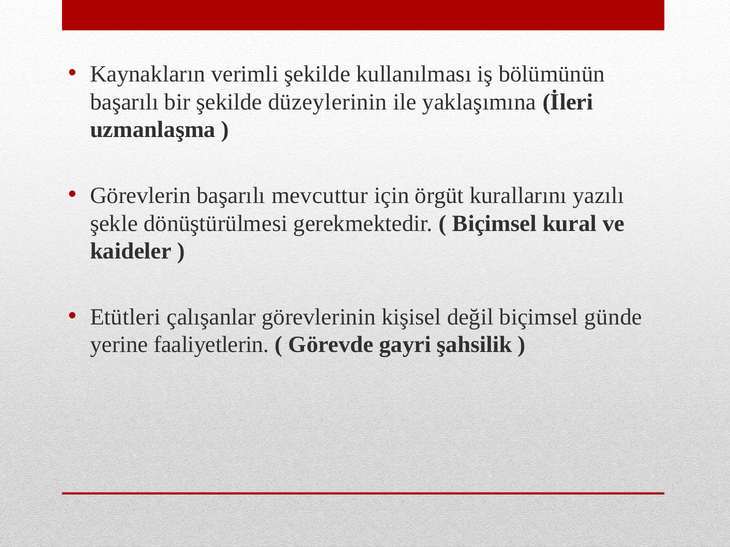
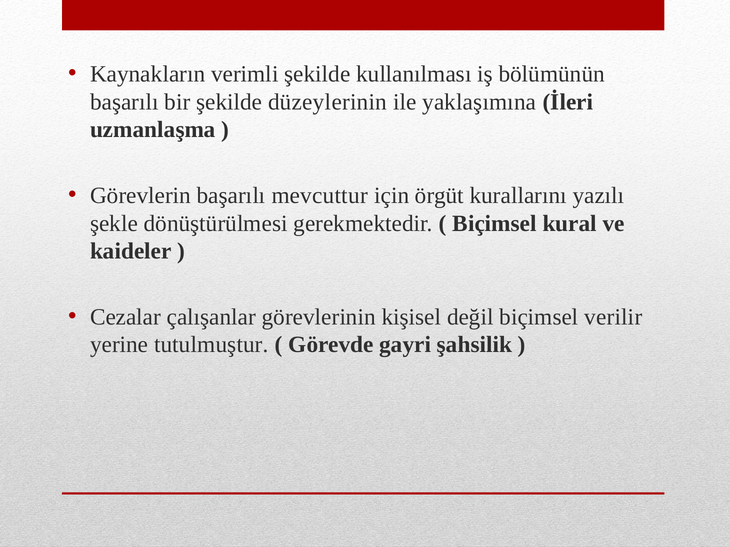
Etütleri: Etütleri -> Cezalar (125, 317)
günde: günde -> verilir (613, 317)
faaliyetlerin: faaliyetlerin -> tutulmuştur (211, 345)
